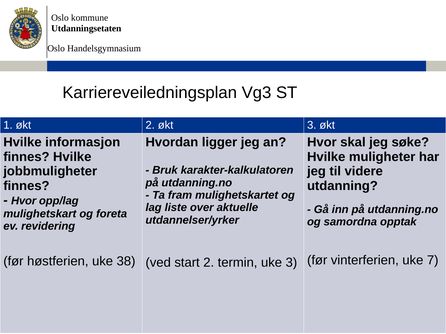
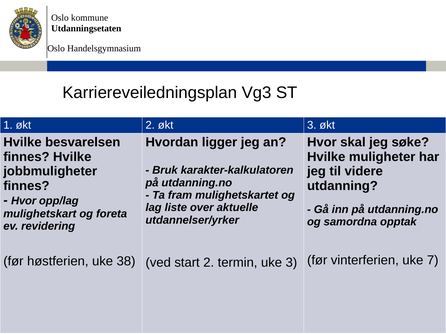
informasjon: informasjon -> besvarelsen (83, 142)
